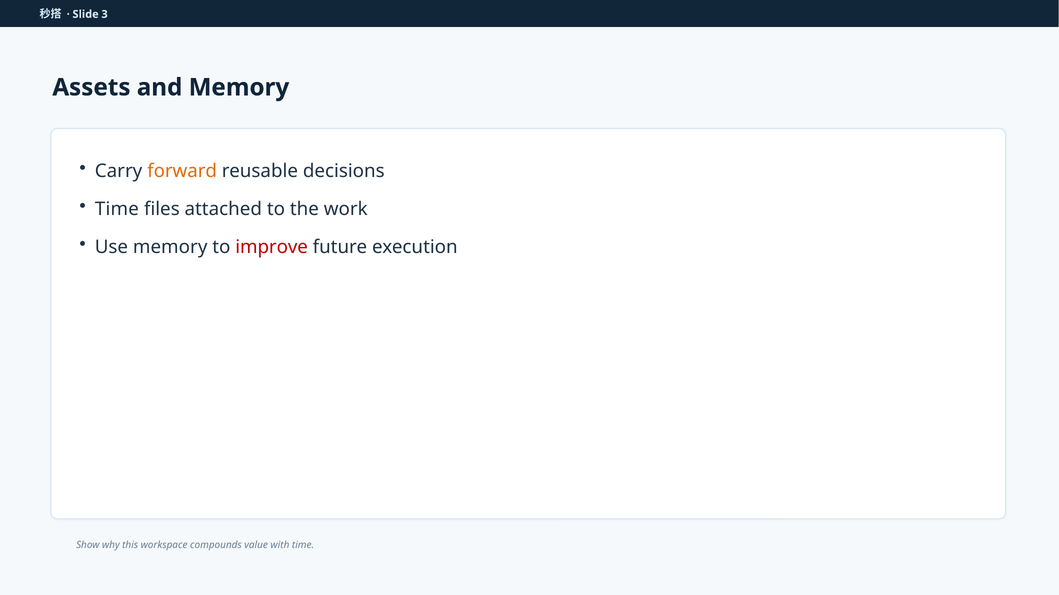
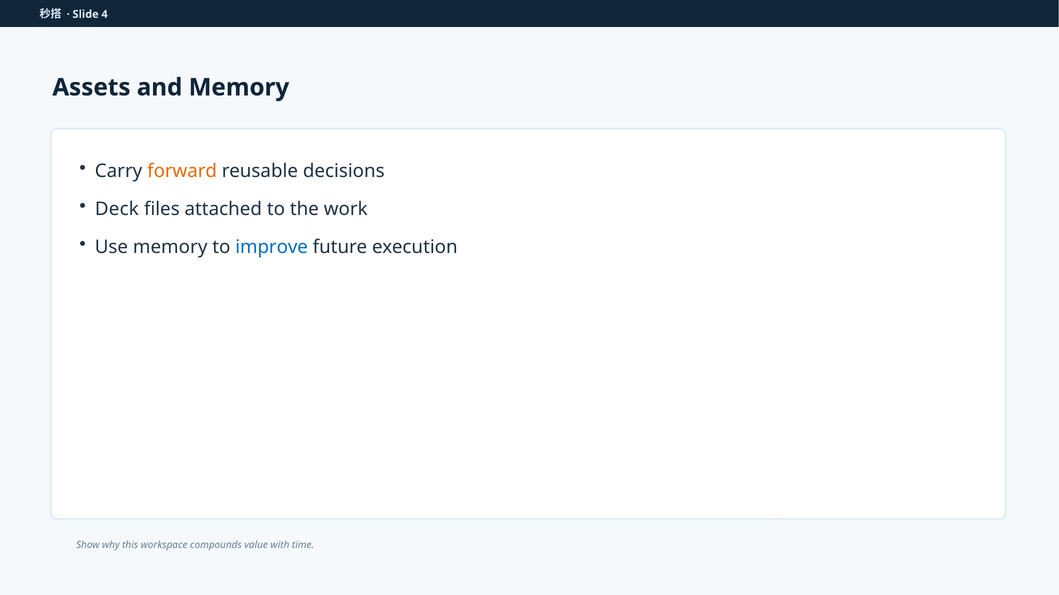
3: 3 -> 4 (105, 14)
Time: Time -> Deck (117, 209)
improve colour: red -> blue (272, 247)
